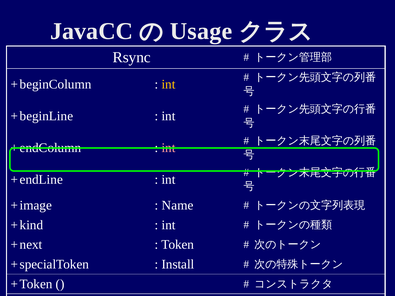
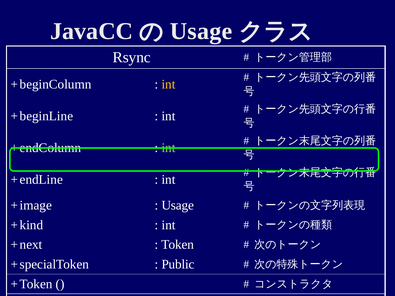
int colour: pink -> light green (169, 148)
Name: Name -> Usage (178, 205)
Install: Install -> Public (178, 265)
